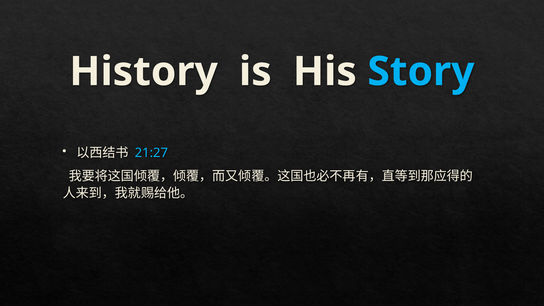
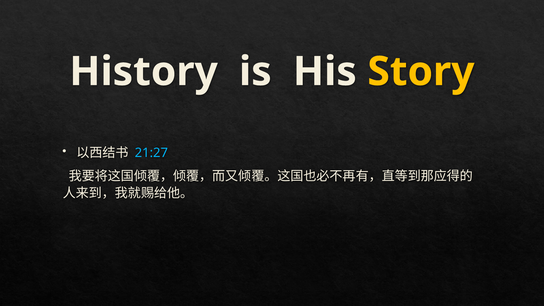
Story colour: light blue -> yellow (421, 72)
